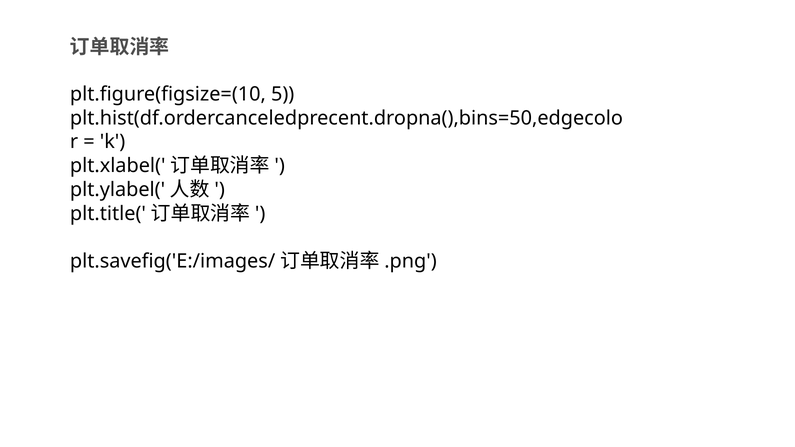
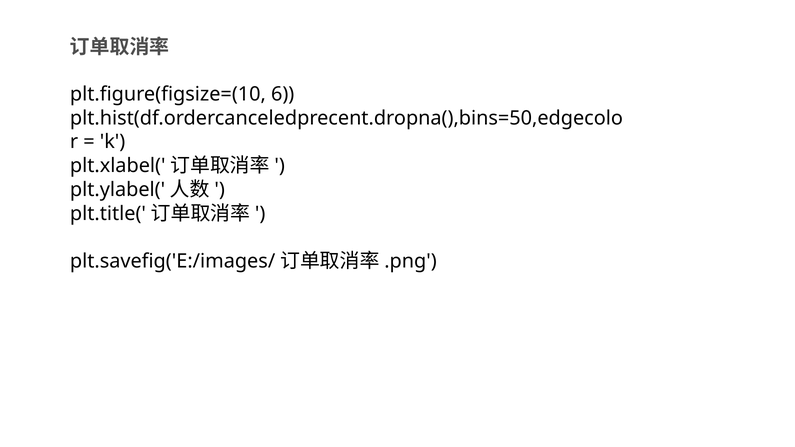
5: 5 -> 6 (283, 94)
